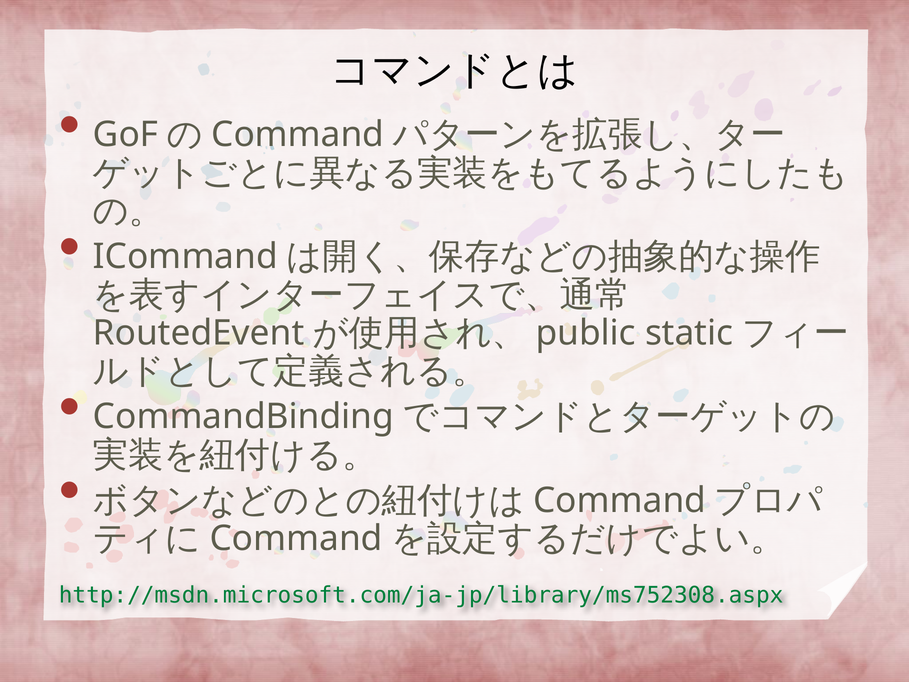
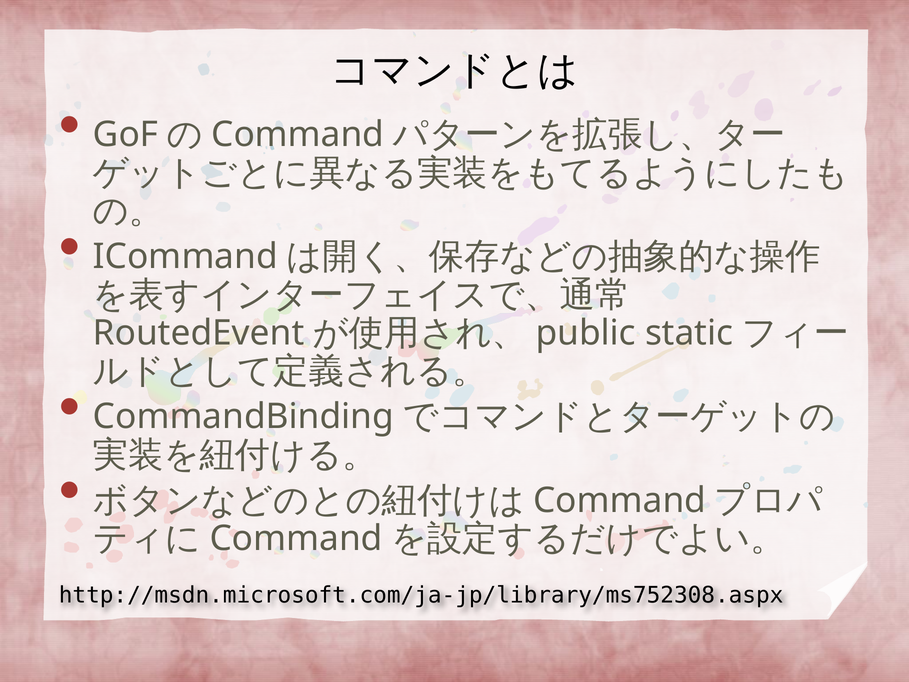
http://msdn.microsoft.com/ja-jp/library/ms752308.aspx colour: green -> black (421, 595)
